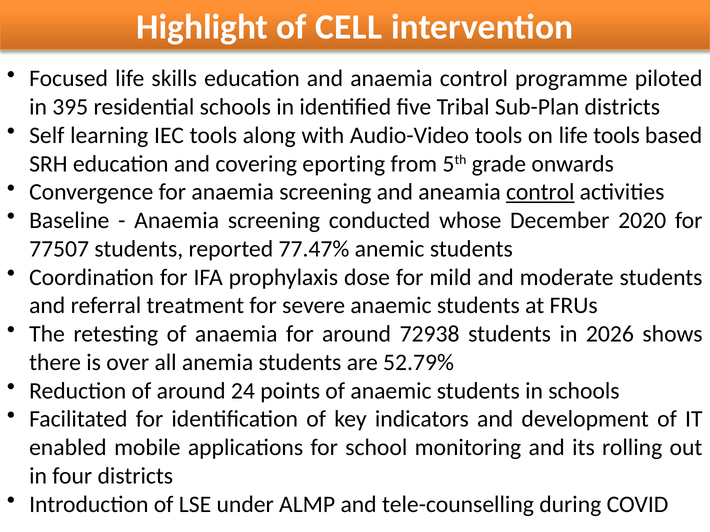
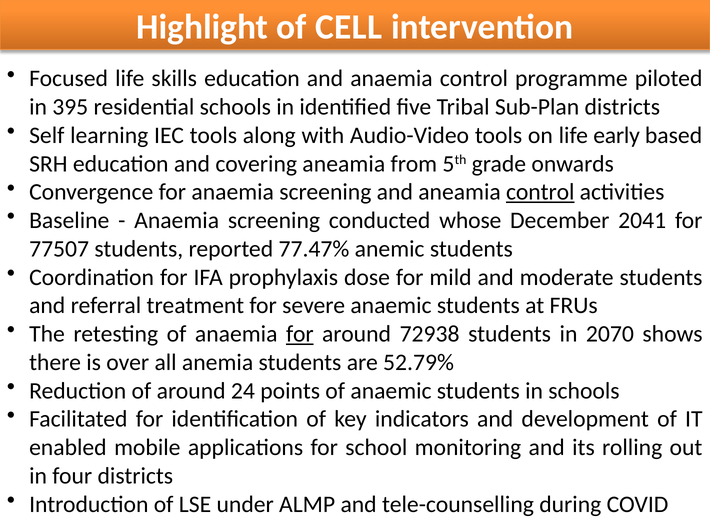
life tools: tools -> early (617, 136)
covering eporting: eporting -> aneamia (344, 164)
2020: 2020 -> 2041 (642, 221)
for underline: none -> present (300, 334)
2026: 2026 -> 2070 (610, 334)
